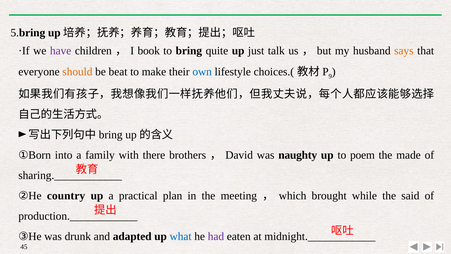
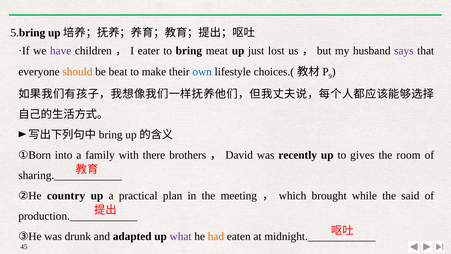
book: book -> eater (149, 51)
quite: quite -> meat (217, 51)
talk: talk -> lost (276, 51)
says colour: orange -> purple (404, 51)
naughty: naughty -> recently (298, 155)
poem: poem -> gives (362, 155)
made: made -> room (408, 155)
what colour: blue -> purple (181, 236)
had colour: purple -> orange (216, 236)
